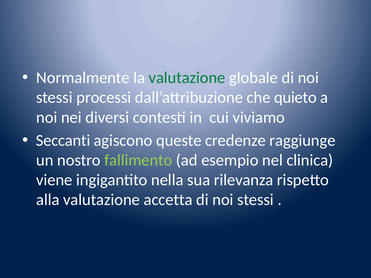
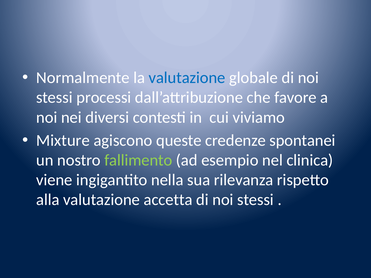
valutazione colour: green -> blue (187, 78)
quieto: quieto -> favore (295, 98)
Seccanti: Seccanti -> Mixture (63, 141)
raggiunge: raggiunge -> spontanei (302, 141)
